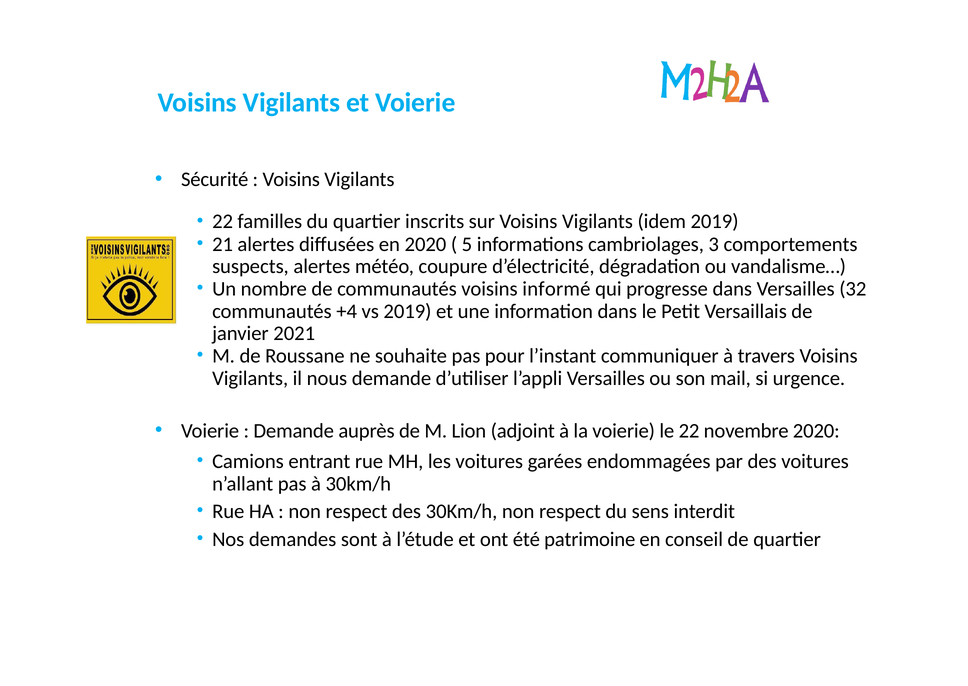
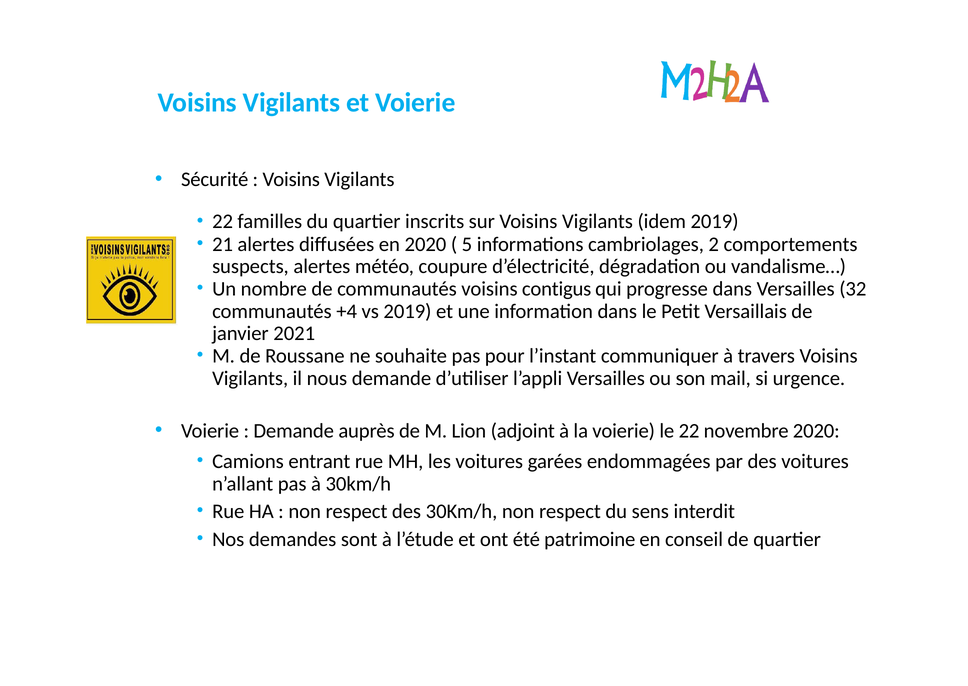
3: 3 -> 2 (714, 244)
informé: informé -> contigus (557, 289)
